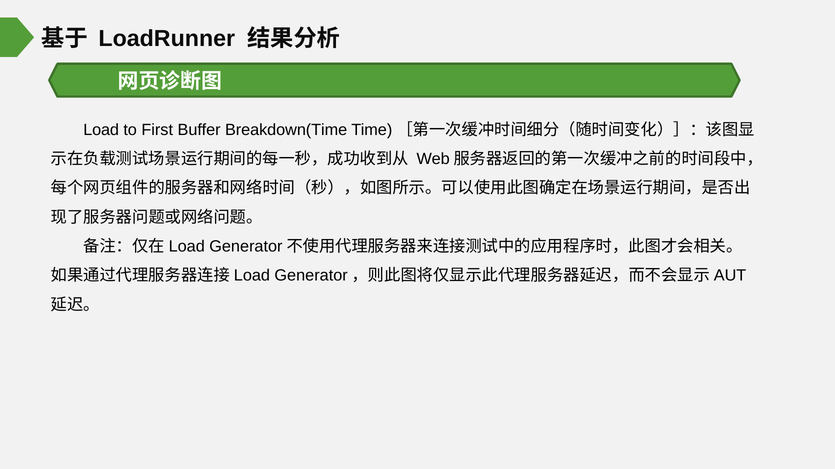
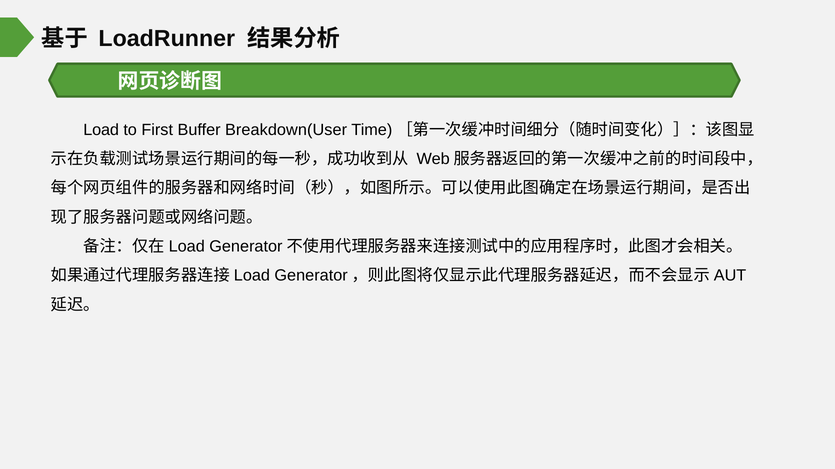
Breakdown(Time: Breakdown(Time -> Breakdown(User (286, 130)
